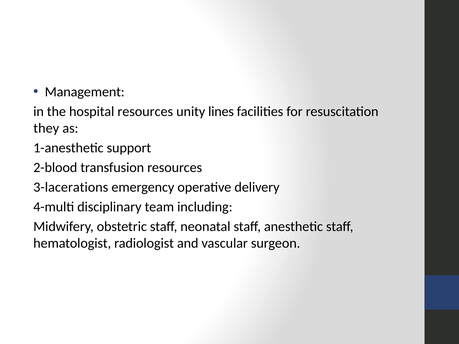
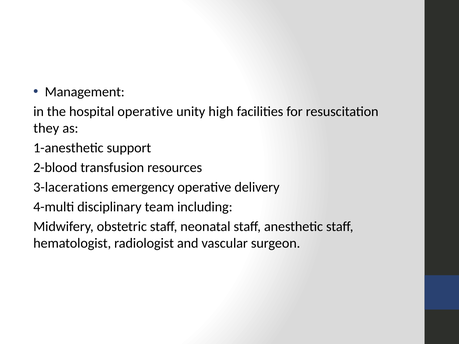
hospital resources: resources -> operative (145, 112)
lines: lines -> high (221, 112)
